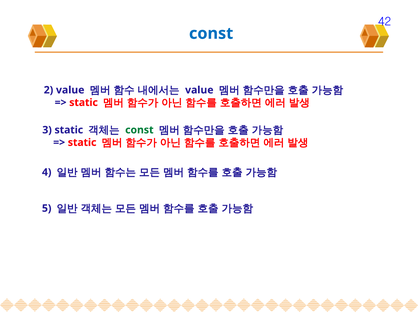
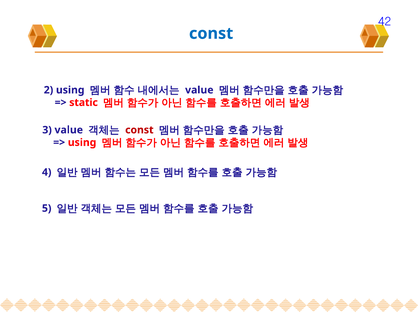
2 value: value -> using (70, 90)
3 static: static -> value (69, 130)
const colour: green -> red (139, 130)
static: static -> using (82, 143)
